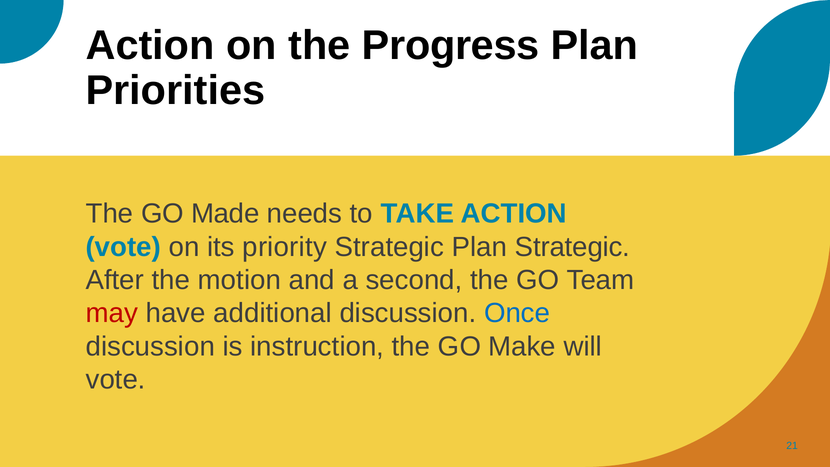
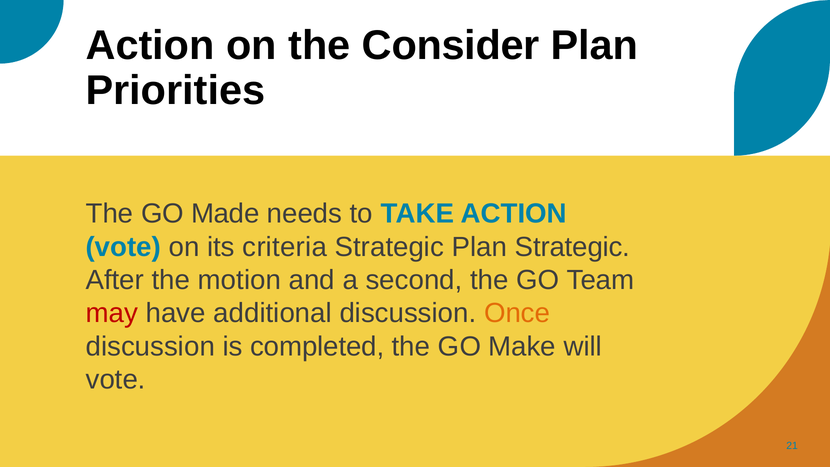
Progress: Progress -> Consider (451, 46)
priority: priority -> criteria (285, 247)
Once colour: blue -> orange (517, 313)
instruction: instruction -> completed (317, 346)
